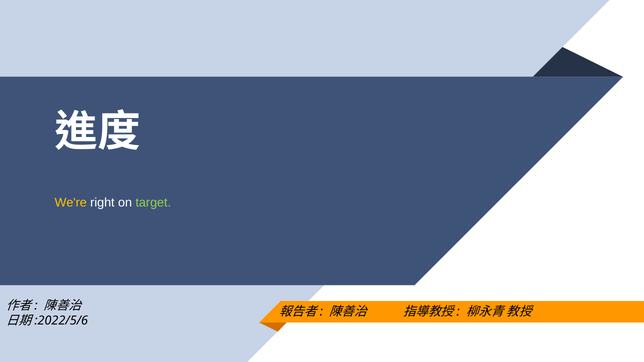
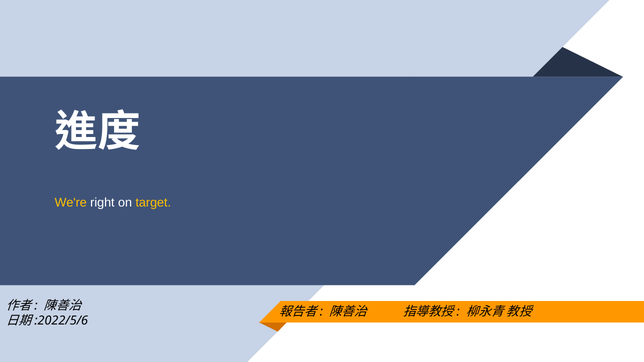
target colour: light green -> yellow (153, 203)
